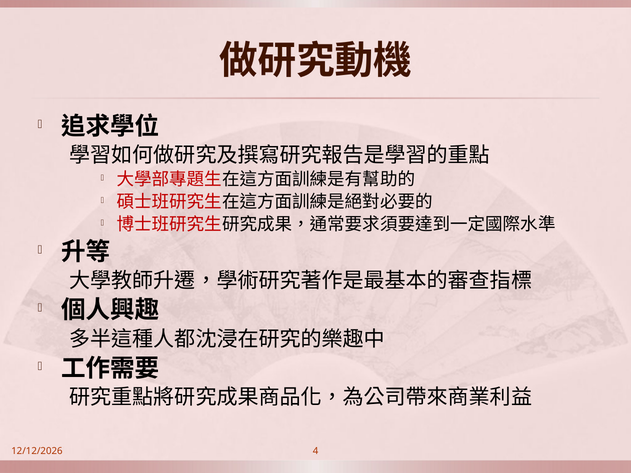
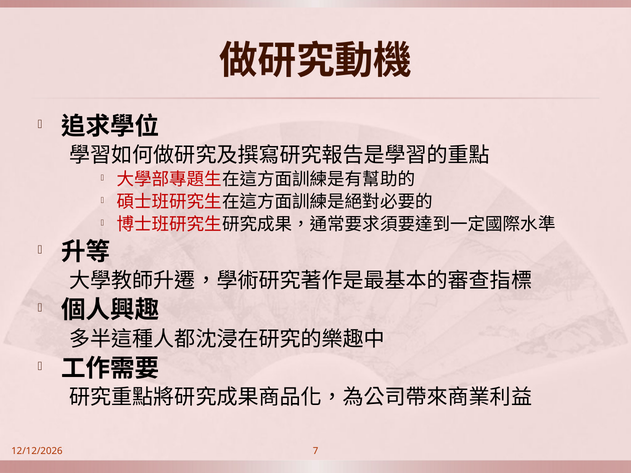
4: 4 -> 7 (316, 451)
